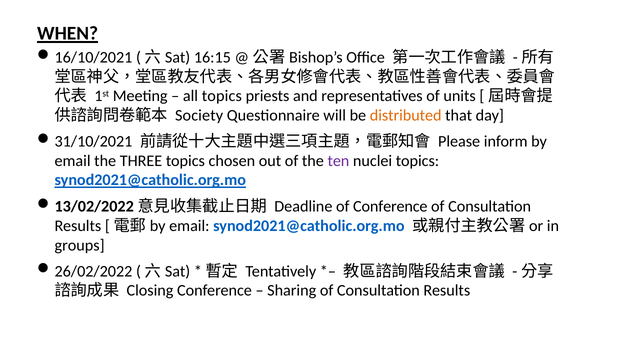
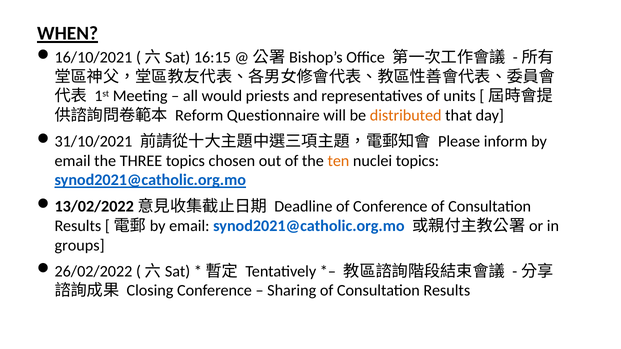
all topics: topics -> would (222, 96)
Society: Society -> Reform (199, 116)
ten colour: purple -> orange (338, 161)
